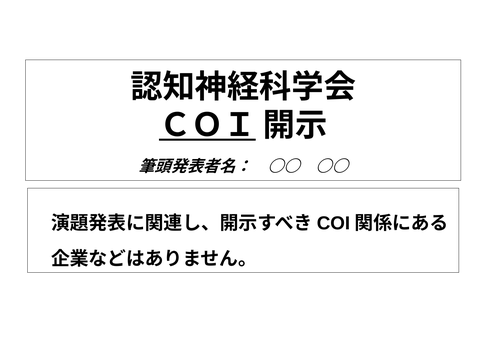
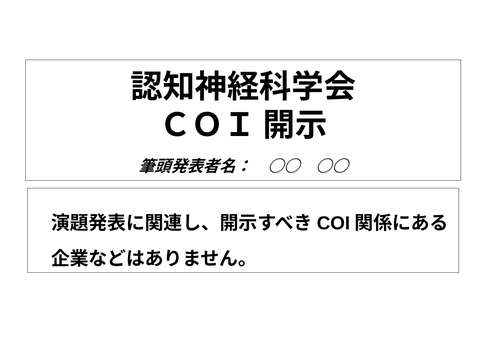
ＣＯＩ underline: present -> none (207, 126)
